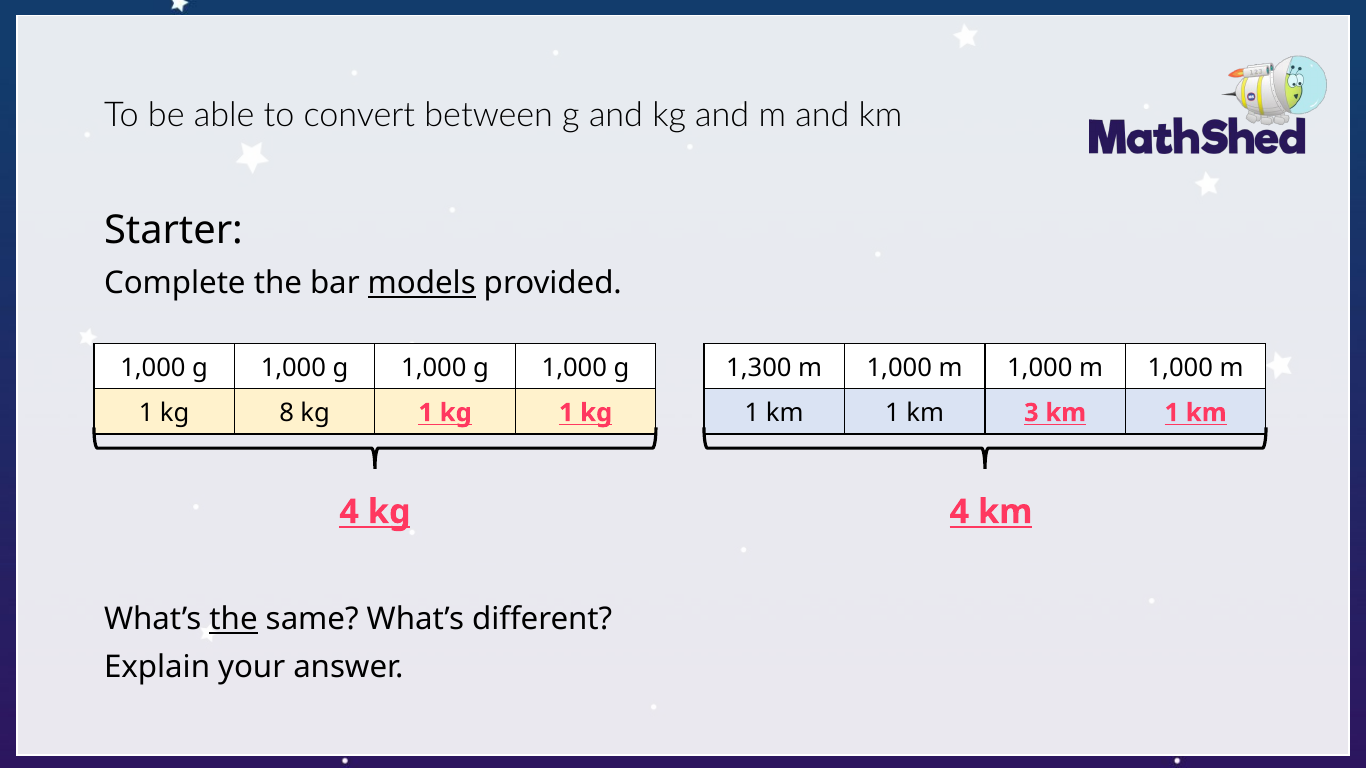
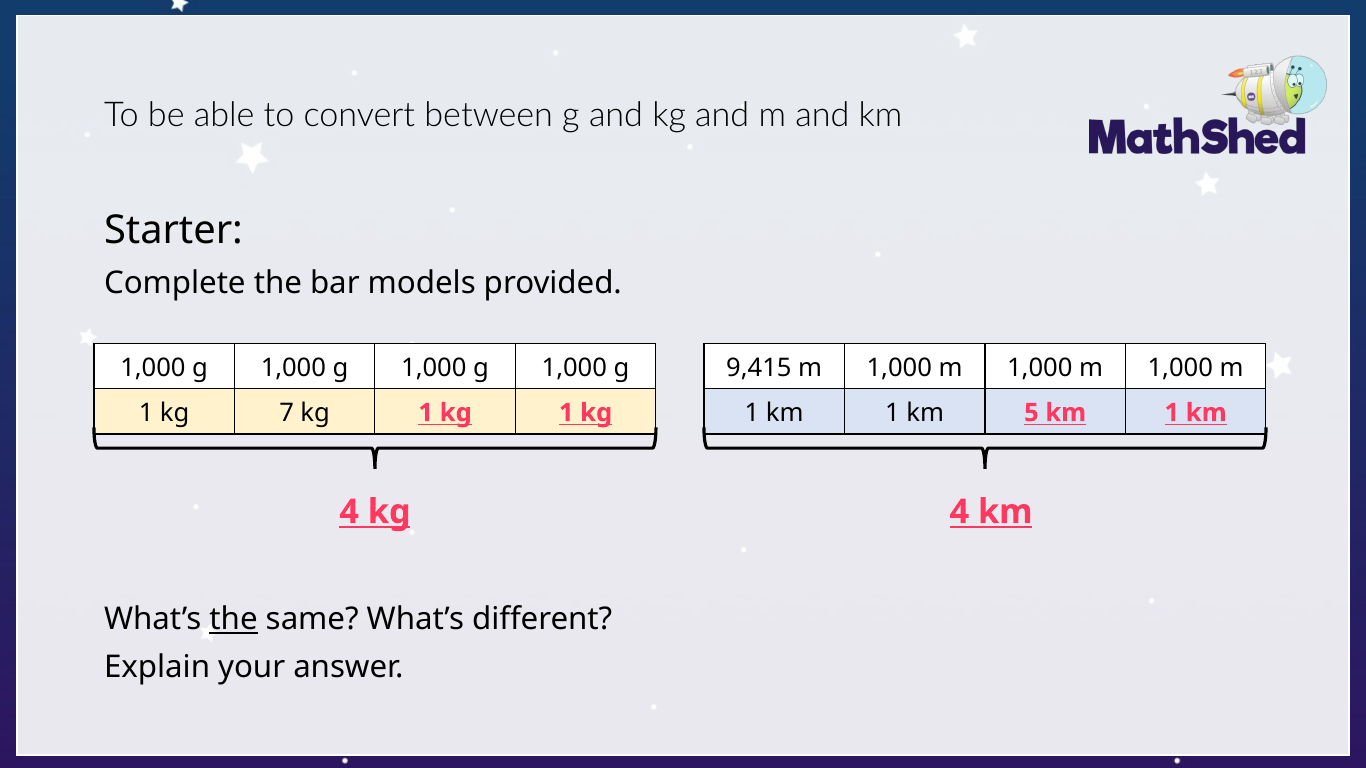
models underline: present -> none (422, 284)
1,300: 1,300 -> 9,415 (759, 368)
8: 8 -> 7 (287, 413)
3: 3 -> 5 (1031, 413)
